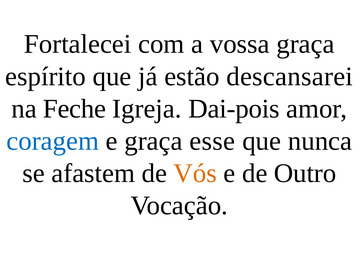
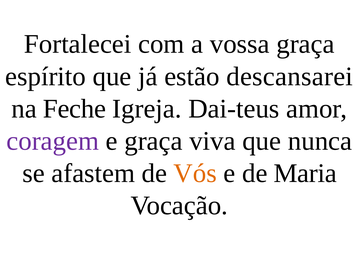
Dai-pois: Dai-pois -> Dai-teus (234, 109)
coragem colour: blue -> purple (53, 141)
esse: esse -> viva (212, 141)
Outro: Outro -> Maria (305, 173)
